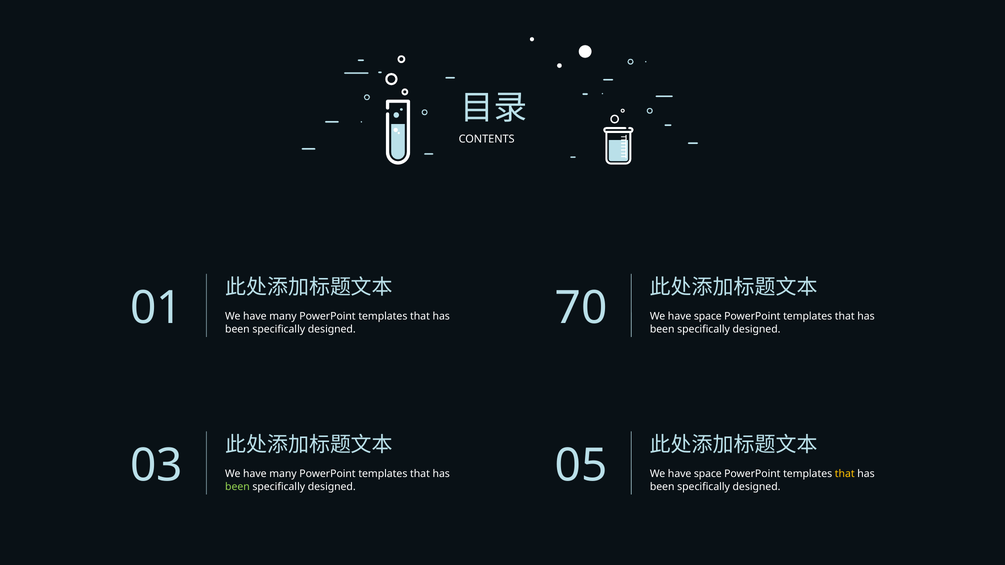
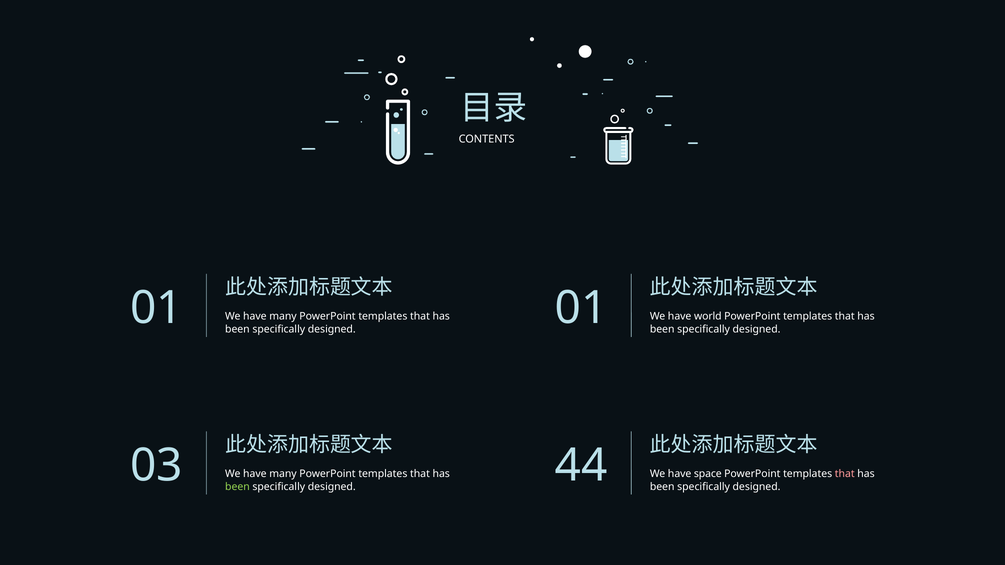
space: space -> world (708, 317)
designed 70: 70 -> 01 (581, 308)
that colour: yellow -> pink (845, 474)
05: 05 -> 44 (581, 466)
